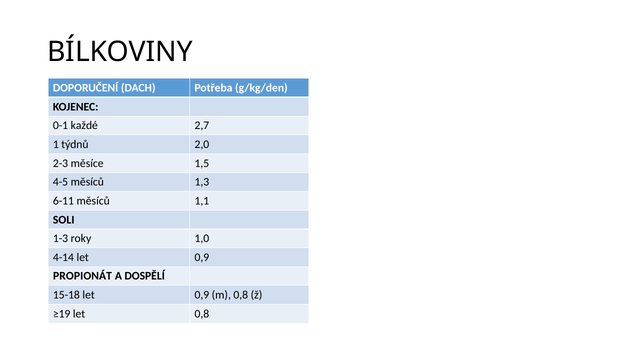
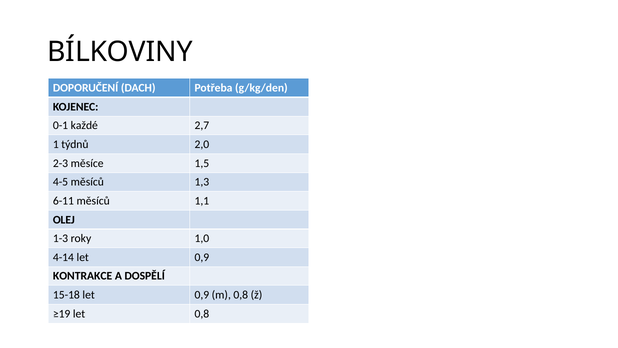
SOLI: SOLI -> OLEJ (64, 219)
PROPIONÁT: PROPIONÁT -> KONTRAKCE (83, 276)
